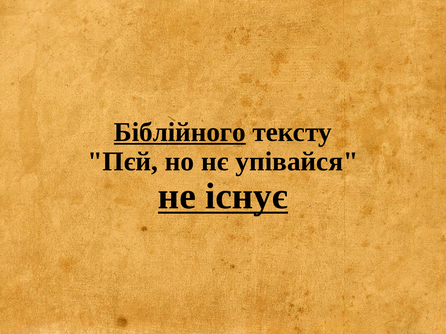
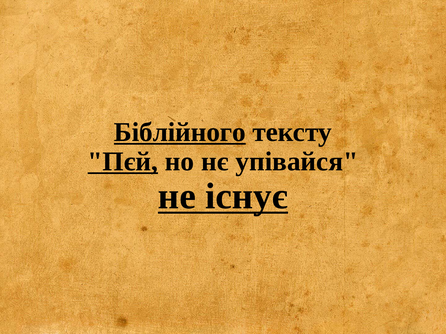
Пєй underline: none -> present (123, 162)
